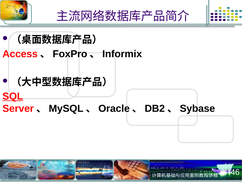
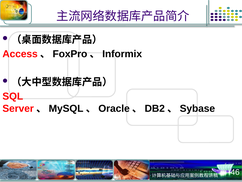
SQL underline: present -> none (13, 96)
